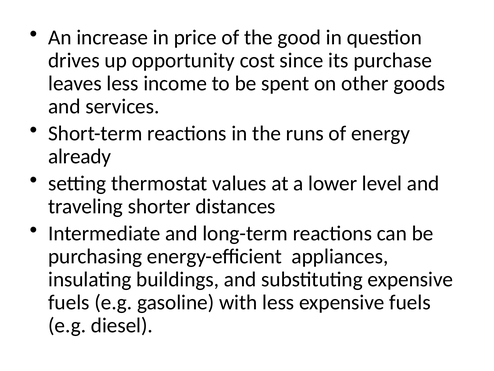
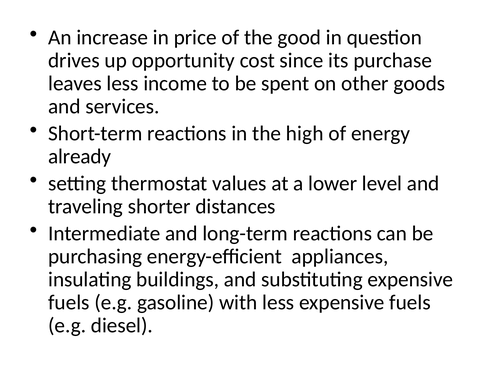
runs: runs -> high (305, 133)
